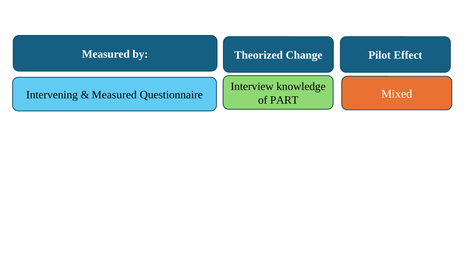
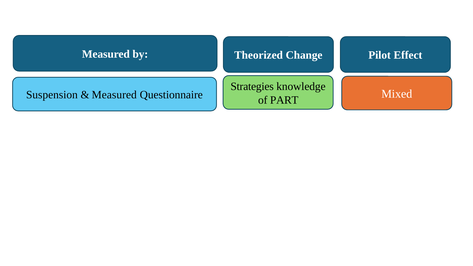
Interview: Interview -> Strategies (252, 87)
Intervening: Intervening -> Suspension (52, 95)
